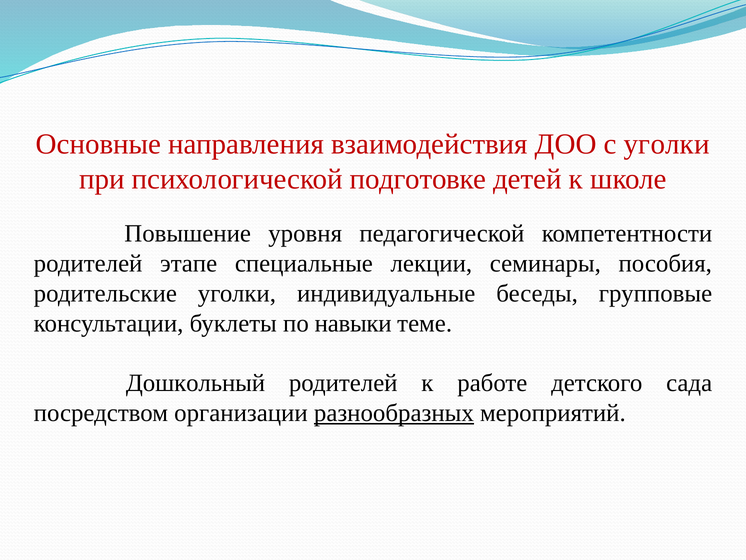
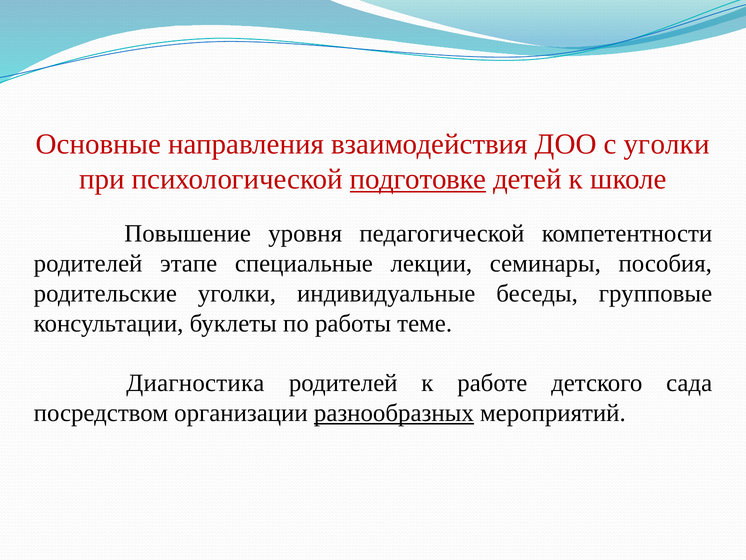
подготовке underline: none -> present (418, 179)
навыки: навыки -> работы (353, 323)
Дошкольный: Дошкольный -> Диагностика (195, 383)
